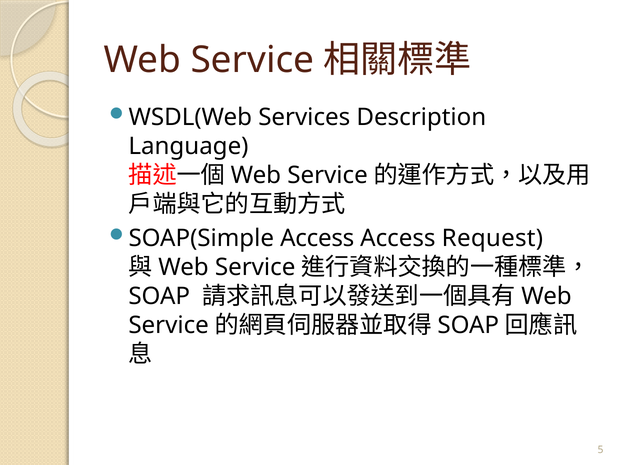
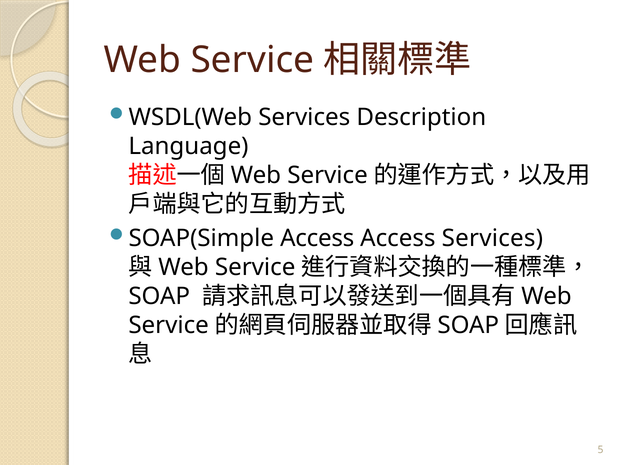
Access Request: Request -> Services (492, 239)
